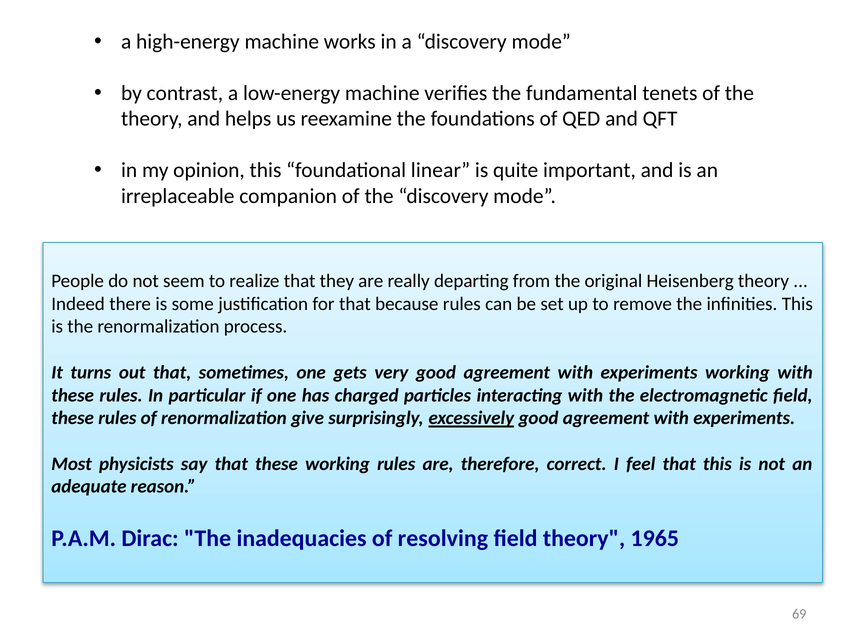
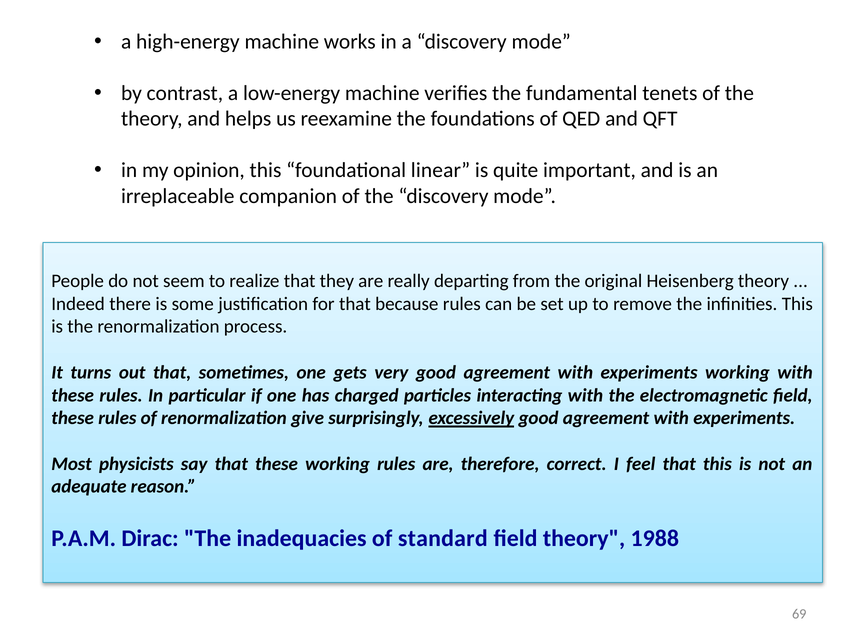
resolving: resolving -> standard (443, 539)
1965: 1965 -> 1988 (655, 539)
